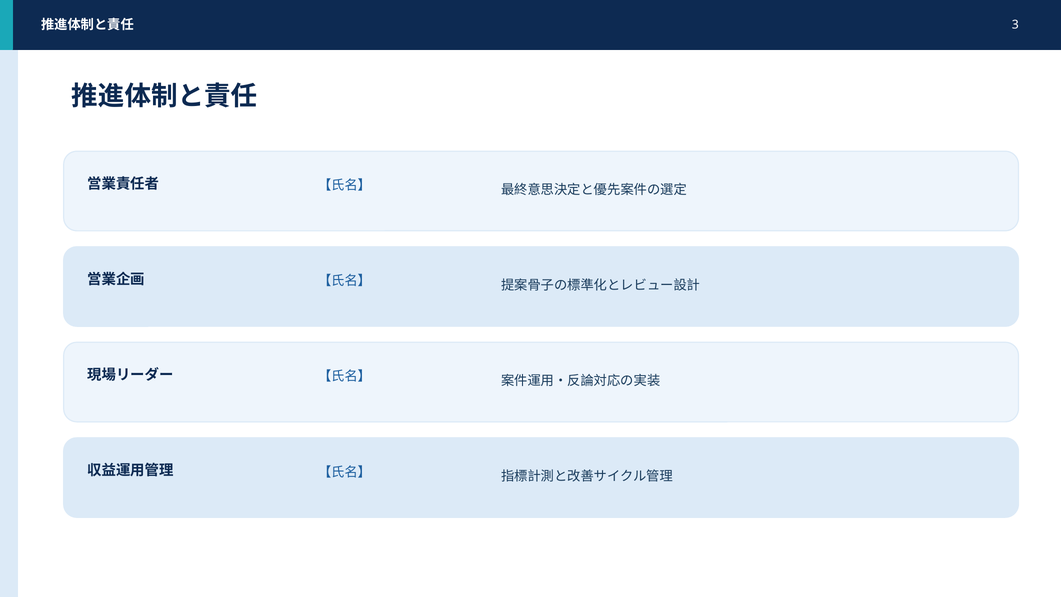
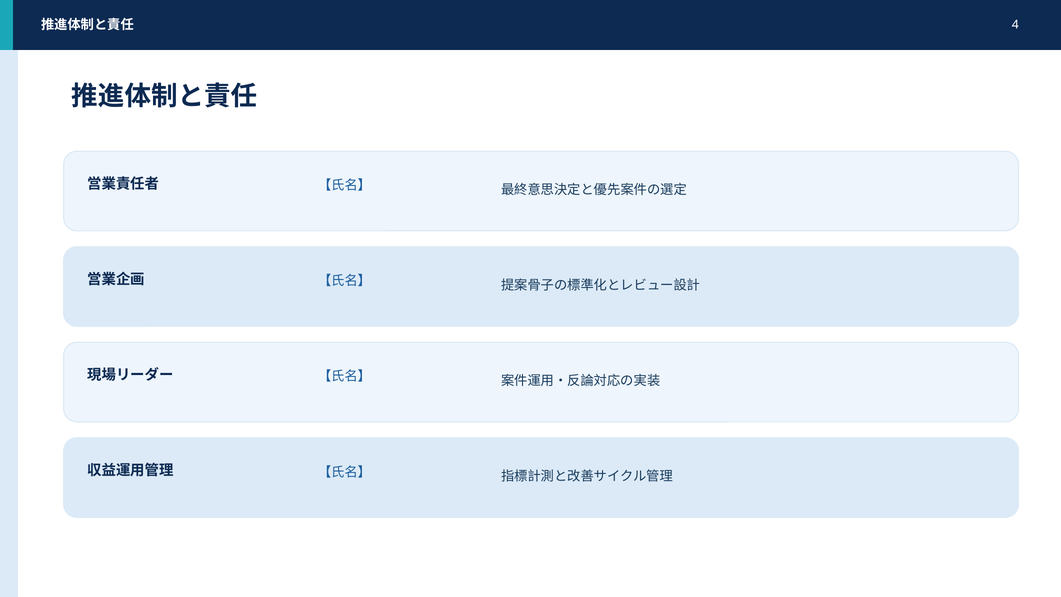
3: 3 -> 4 (1015, 25)
